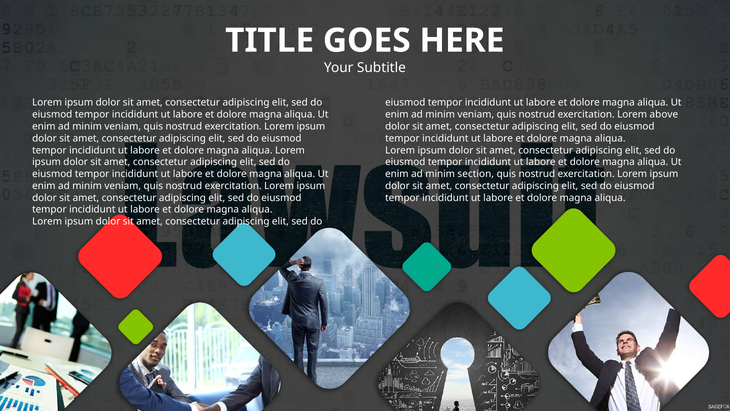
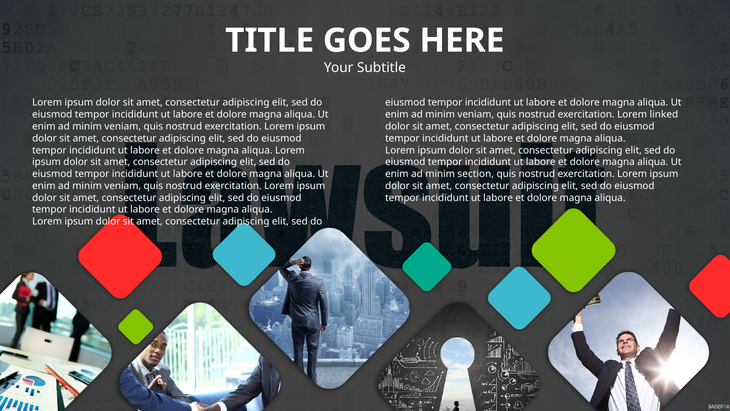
above: above -> linked (664, 115)
